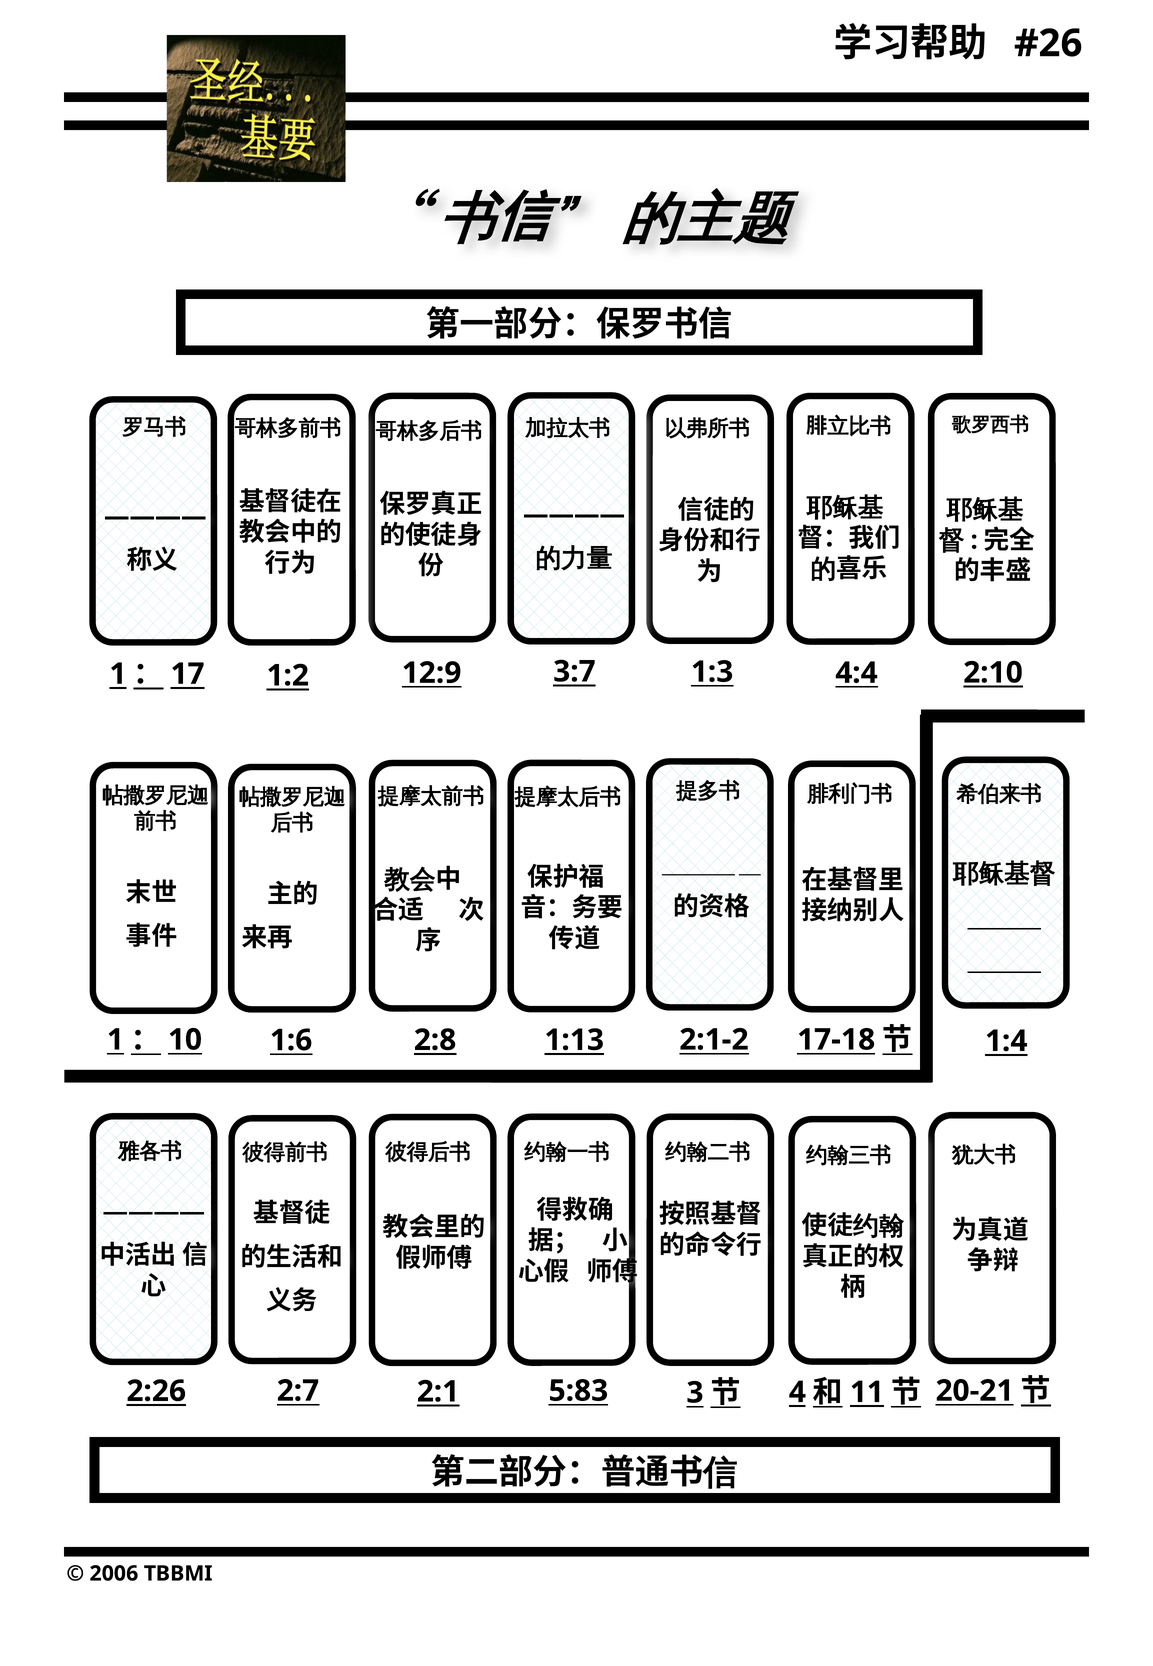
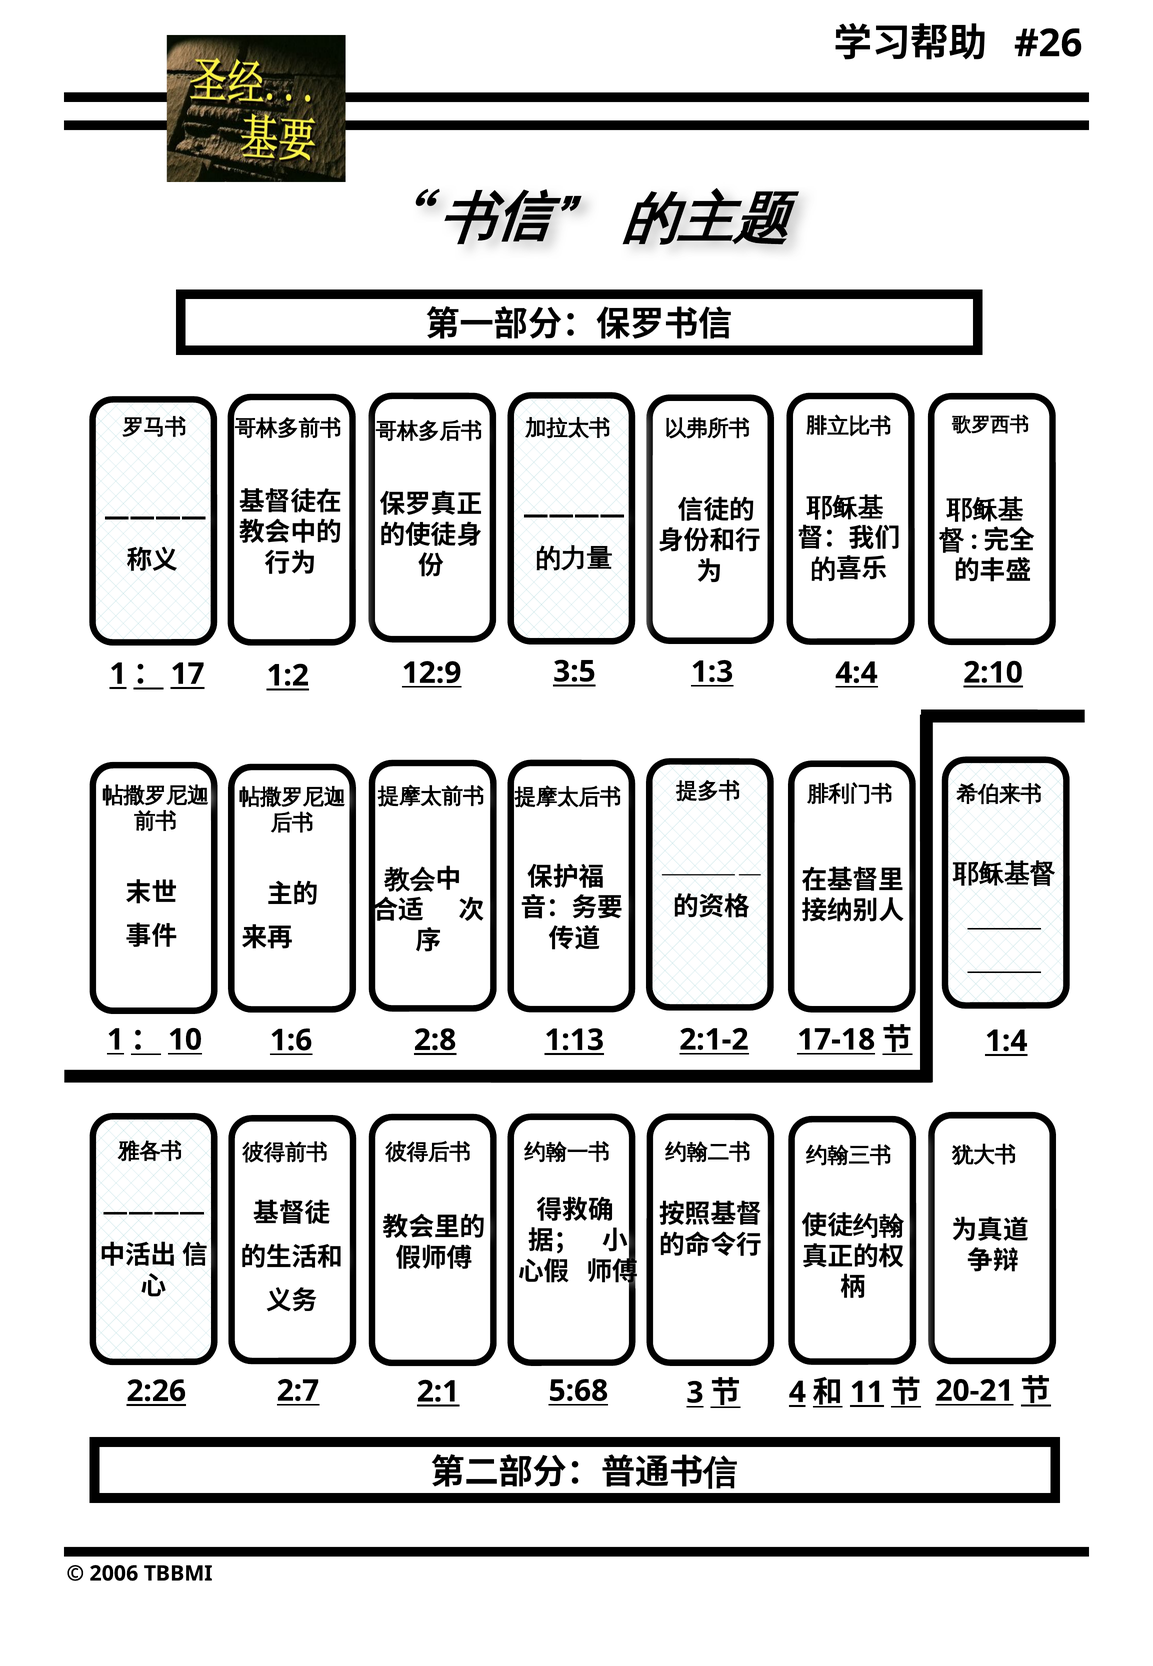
3:7: 3:7 -> 3:5 (574, 671)
5:83: 5:83 -> 5:68 (578, 1390)
